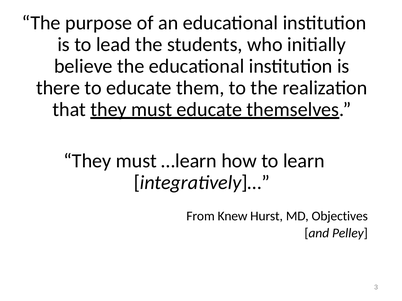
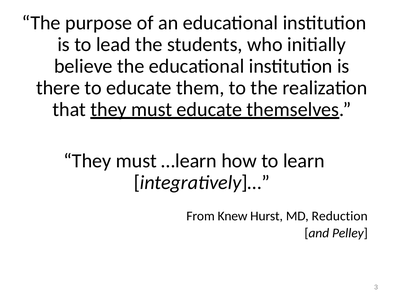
Objectives: Objectives -> Reduction (340, 216)
